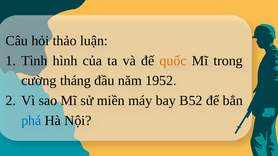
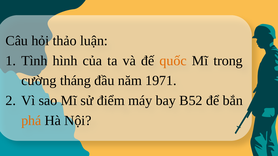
1952: 1952 -> 1971 (161, 81)
miền: miền -> điểm (111, 101)
phá colour: blue -> orange (31, 121)
